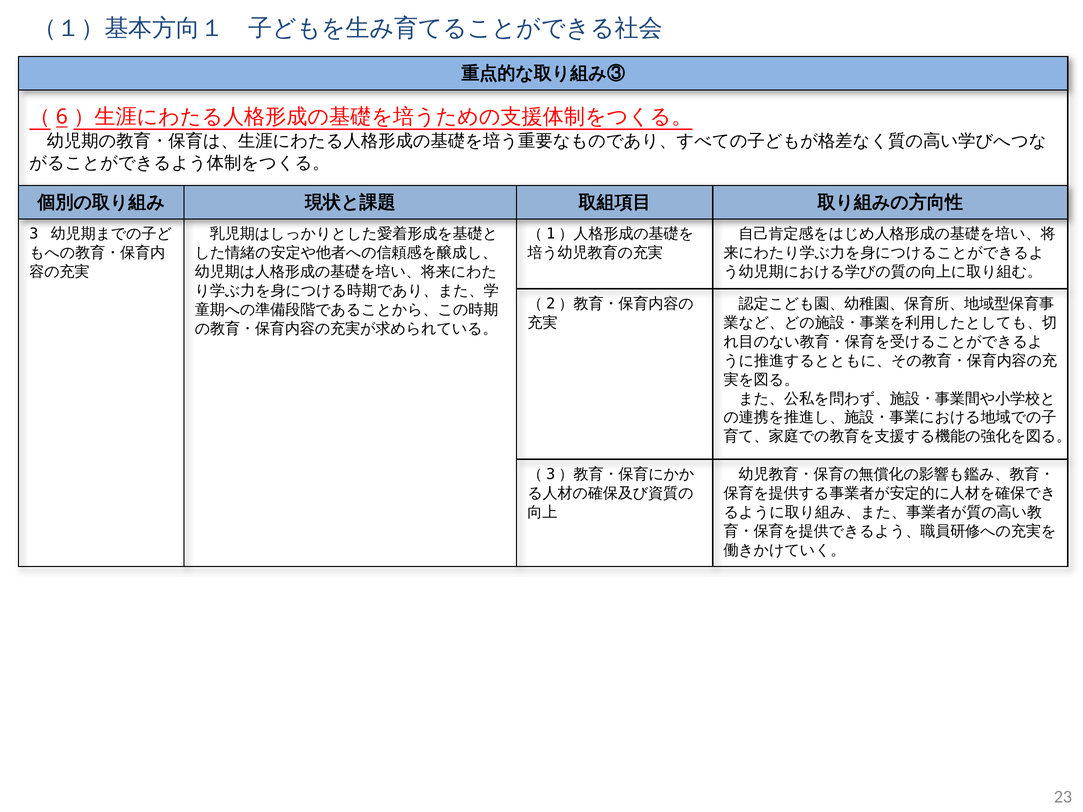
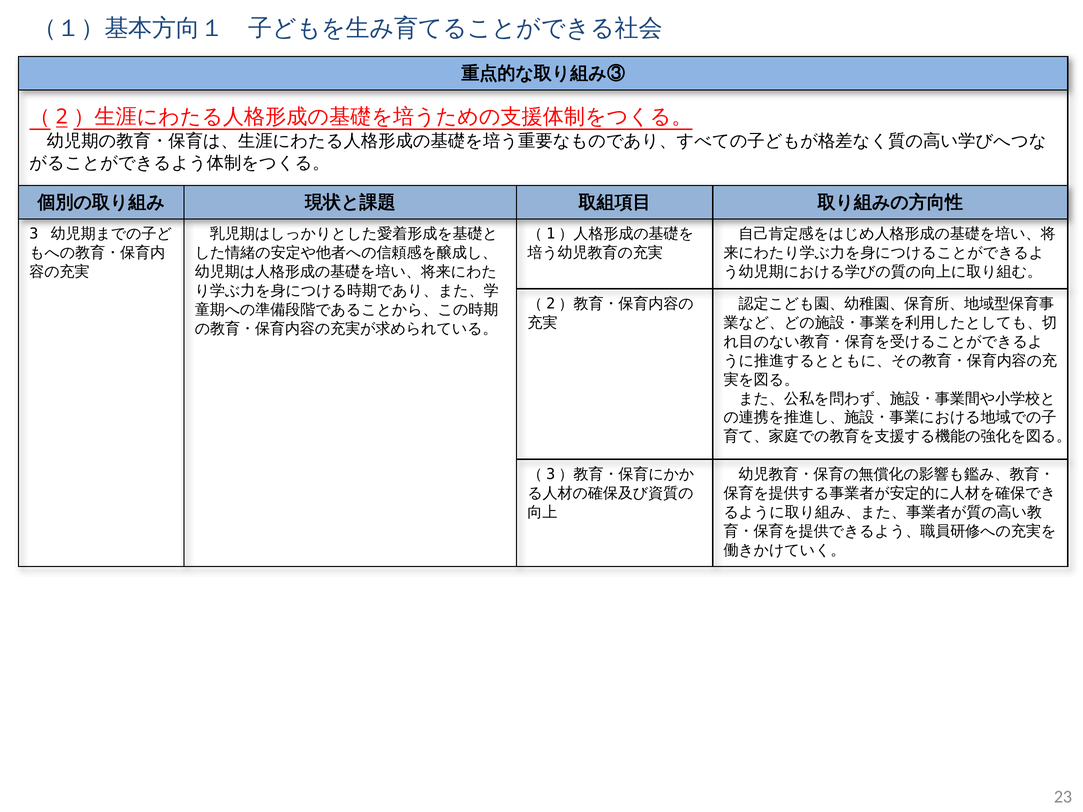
6: 6 -> 2 (62, 117)
